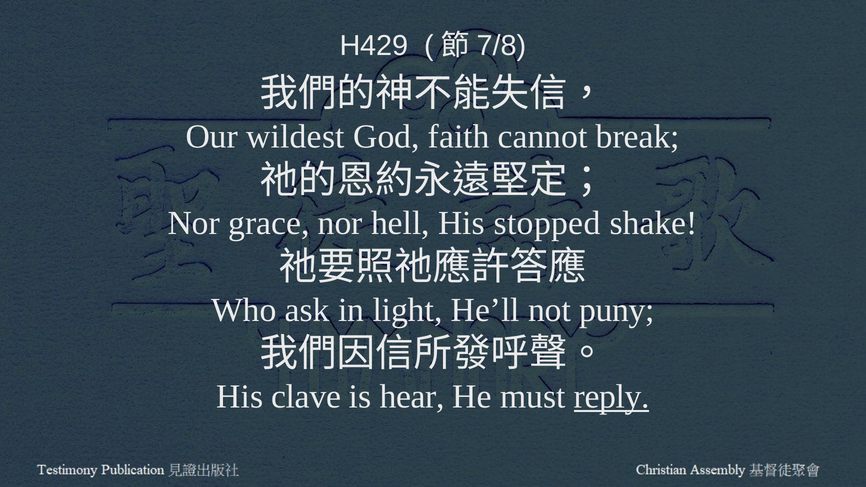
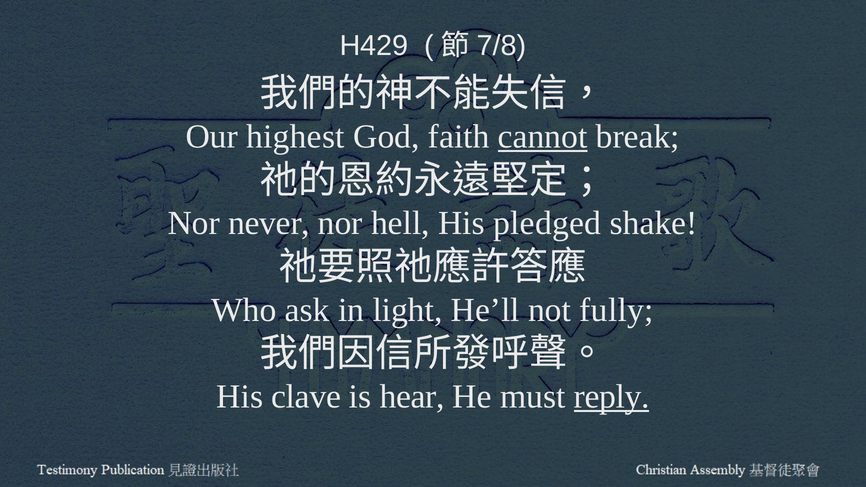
wildest: wildest -> highest (295, 137)
cannot underline: none -> present (543, 137)
grace: grace -> never (269, 223)
stopped: stopped -> pledged (547, 223)
puny: puny -> fully (617, 310)
